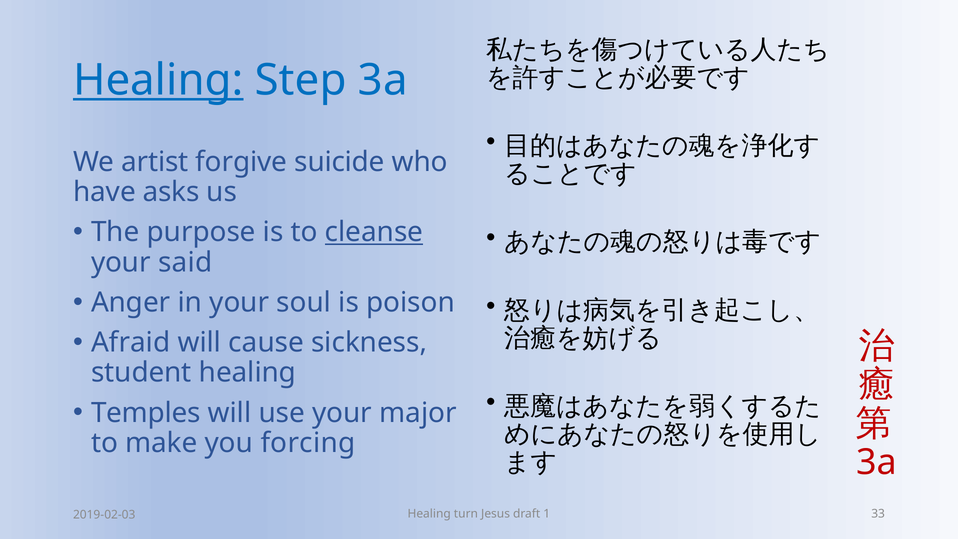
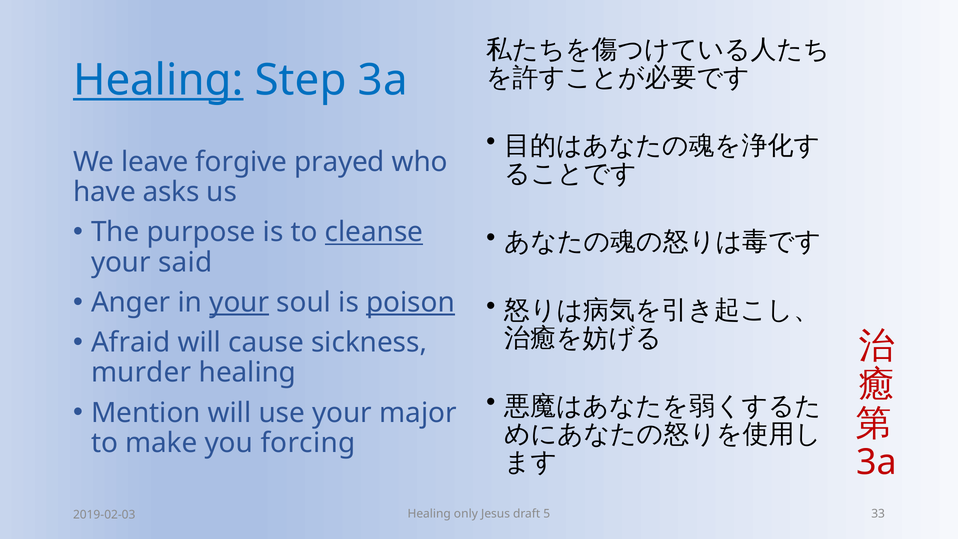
artist: artist -> leave (155, 162)
suicide: suicide -> prayed (340, 162)
your underline: none -> present (239, 302)
poison underline: none -> present (411, 302)
student: student -> murder (141, 373)
Temples: Temples -> Mention (146, 413)
turn: turn -> only (466, 514)
1: 1 -> 5 (547, 514)
